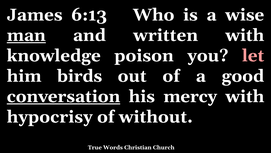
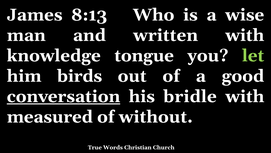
6:13: 6:13 -> 8:13 (89, 15)
man underline: present -> none (26, 35)
poison: poison -> tongue (144, 56)
let colour: pink -> light green (253, 56)
mercy: mercy -> bridle (190, 96)
hypocrisy: hypocrisy -> measured (50, 116)
